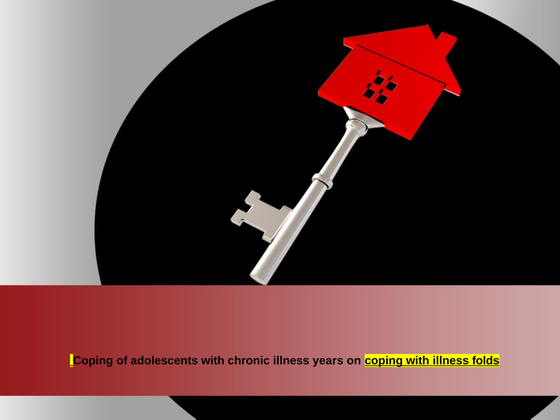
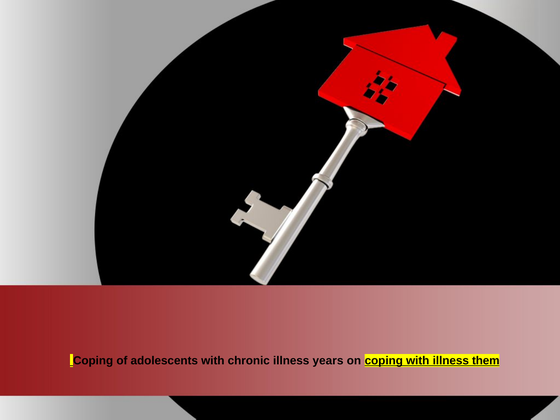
folds: folds -> them (486, 361)
